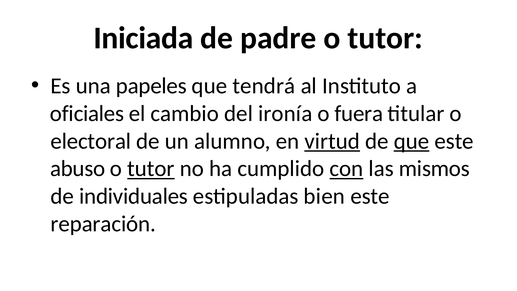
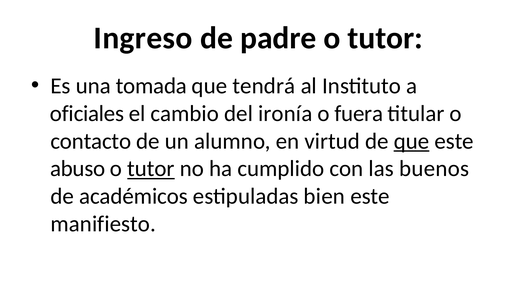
Iniciada: Iniciada -> Ingreso (143, 38)
papeles: papeles -> tomada (151, 86)
electoral: electoral -> contacto (91, 141)
virtud underline: present -> none (332, 141)
con underline: present -> none (346, 169)
mismos: mismos -> buenos (434, 169)
individuales: individuales -> académicos (133, 196)
reparación: reparación -> manifiesto (103, 224)
